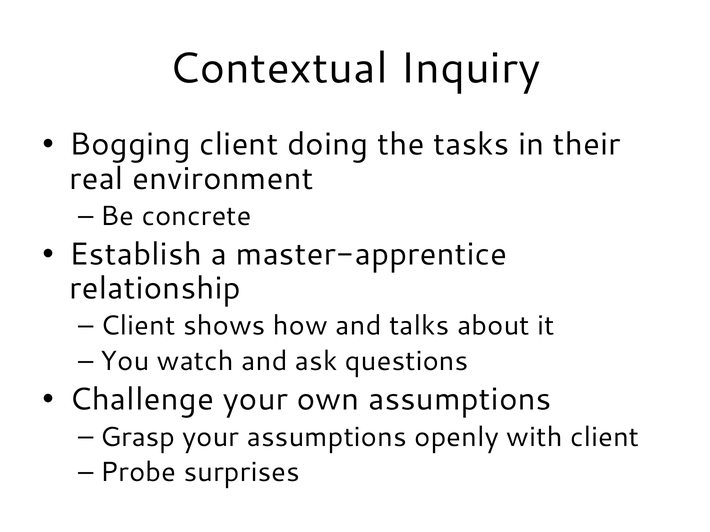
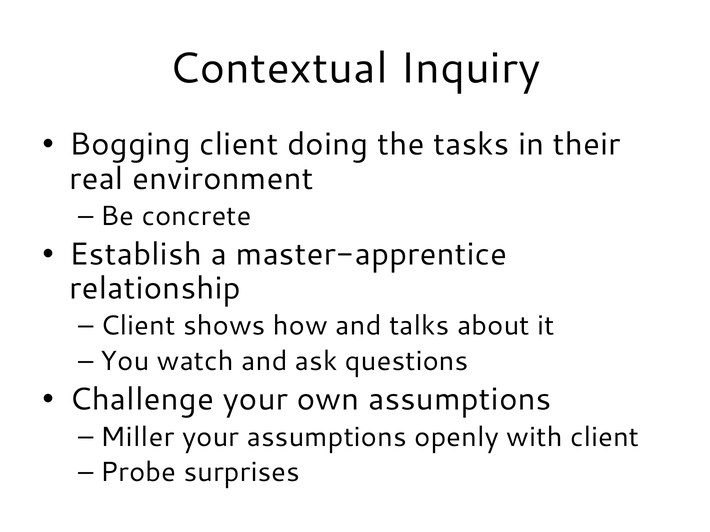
Grasp: Grasp -> Miller (137, 437)
